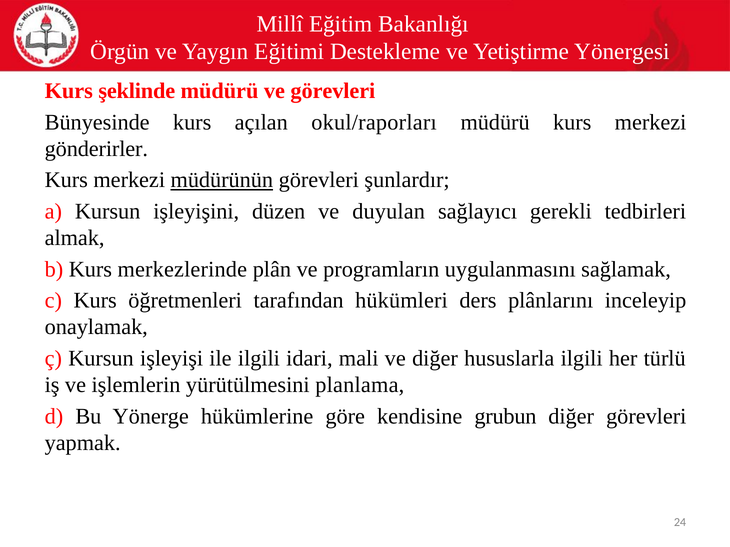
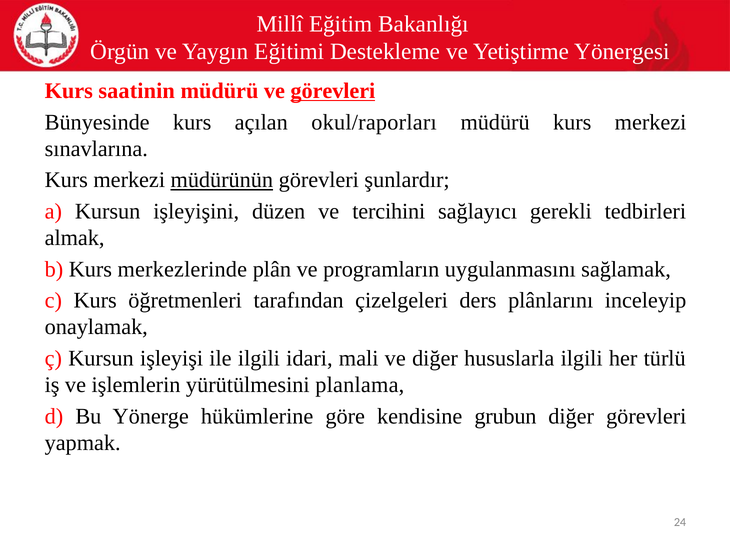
şeklinde: şeklinde -> saatinin (137, 91)
görevleri underline: none -> present (333, 91)
gönderirler: gönderirler -> sınavlarına (96, 149)
duyulan: duyulan -> tercihini (389, 211)
hükümleri: hükümleri -> çizelgeleri (402, 301)
